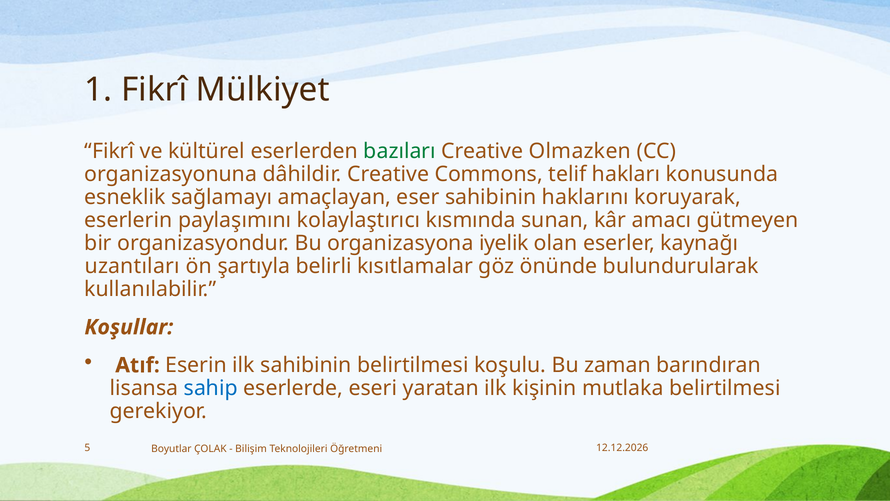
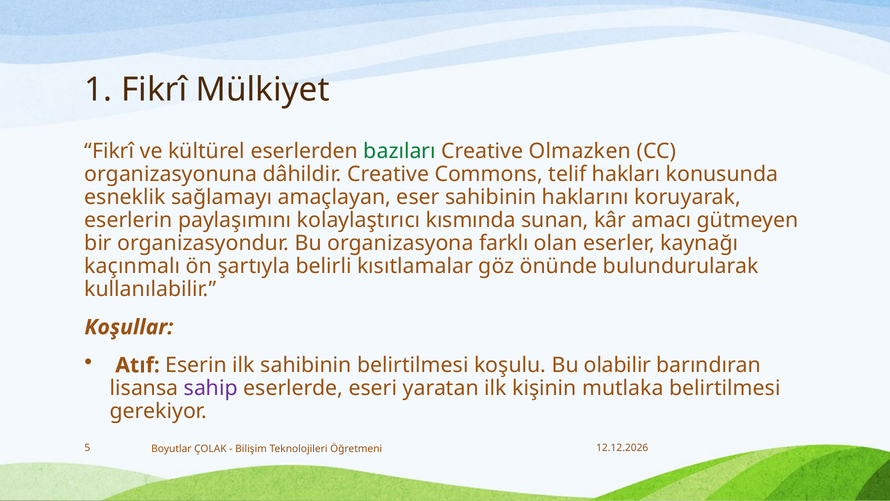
iyelik: iyelik -> farklı (504, 243)
uzantıları: uzantıları -> kaçınmalı (132, 266)
zaman: zaman -> olabilir (617, 365)
sahip colour: blue -> purple (211, 388)
